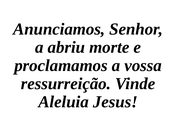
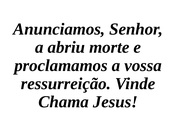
Aleluia: Aleluia -> Chama (64, 102)
